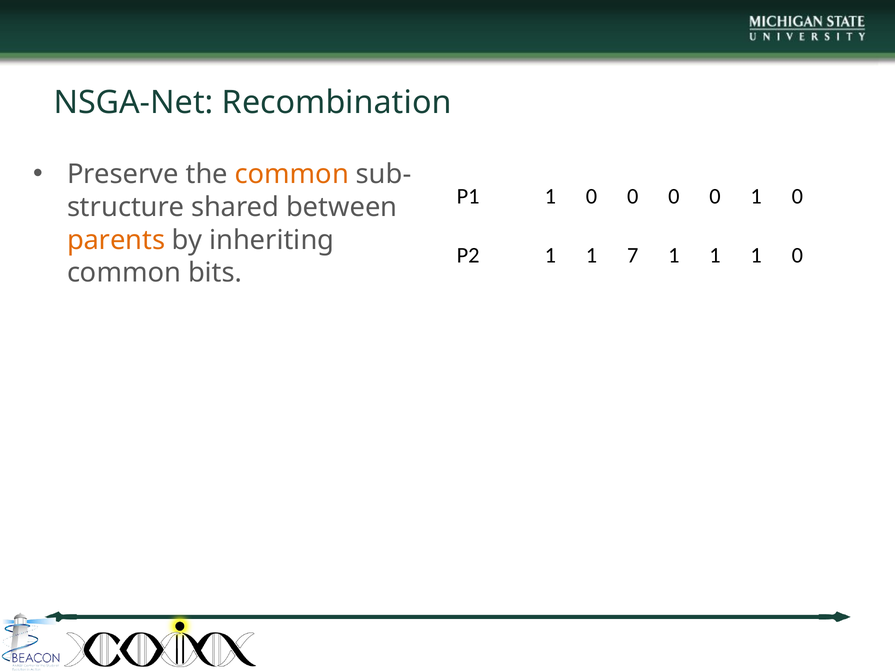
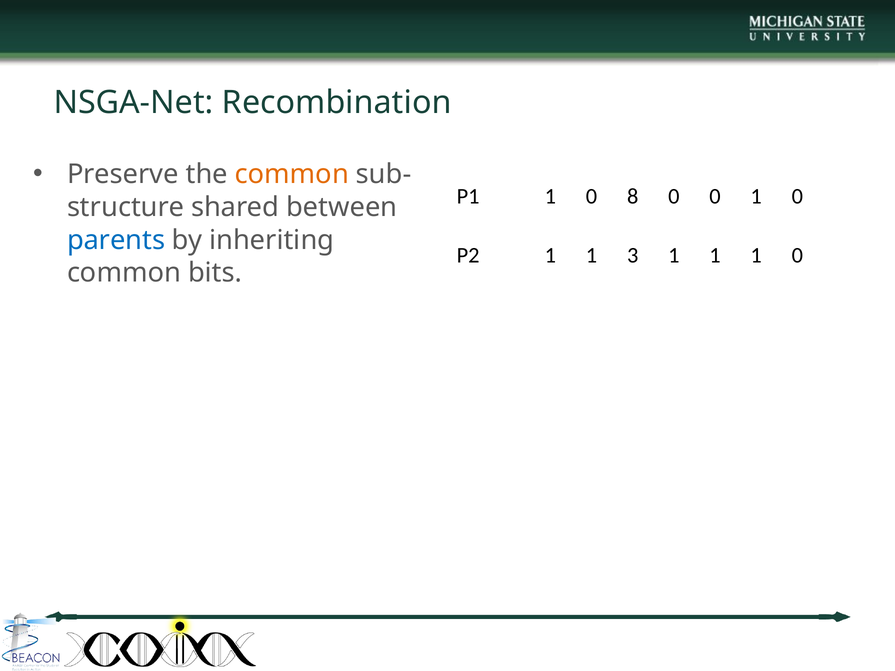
1 0 0: 0 -> 8 (633, 196)
parents colour: orange -> blue (116, 240)
7: 7 -> 3 (633, 255)
